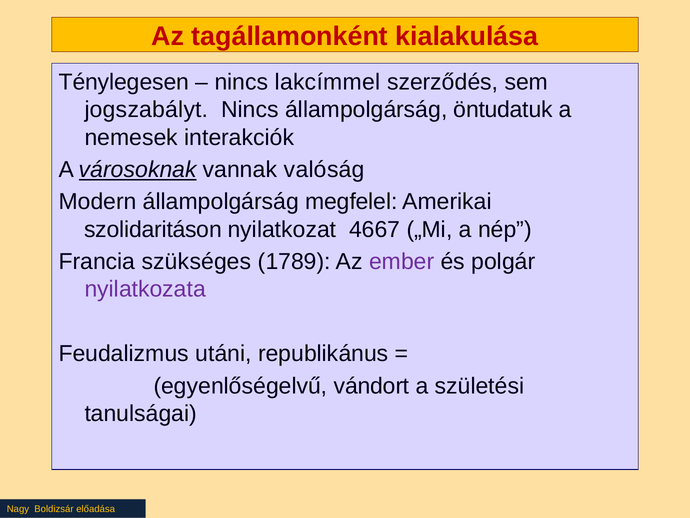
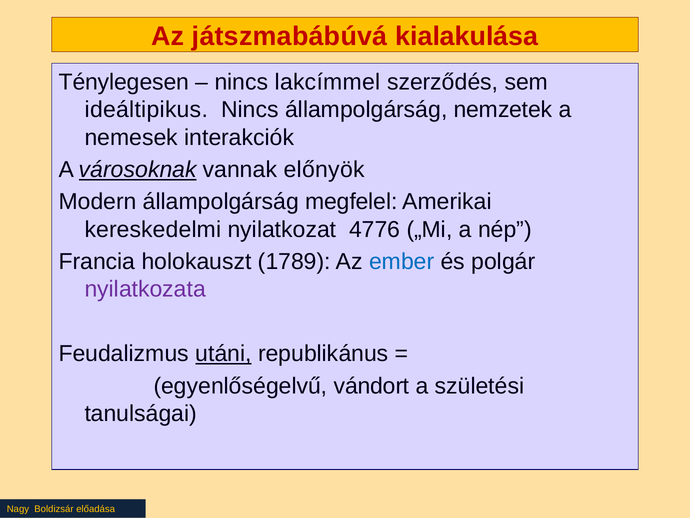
tagállamonként: tagállamonként -> játszmabábúvá (290, 36)
jogszabályt: jogszabályt -> ideáltipikus (146, 110)
öntudatuk: öntudatuk -> nemzetek (503, 110)
valóság: valóság -> előnyök (324, 169)
szolidaritáson: szolidaritáson -> kereskedelmi (153, 229)
4667: 4667 -> 4776 (375, 229)
szükséges: szükséges -> holokauszt (197, 261)
ember colour: purple -> blue (402, 261)
utáni underline: none -> present (224, 353)
